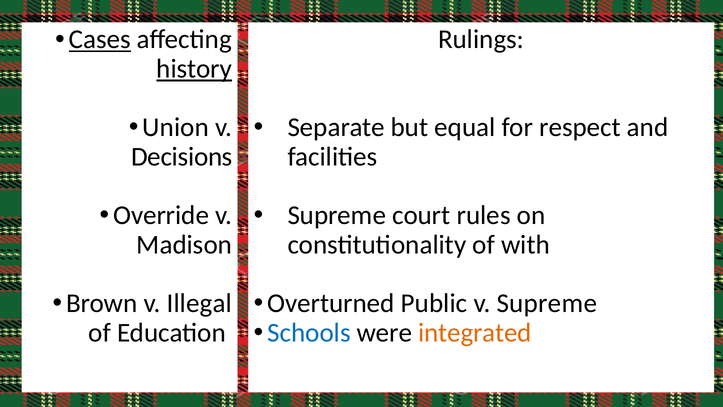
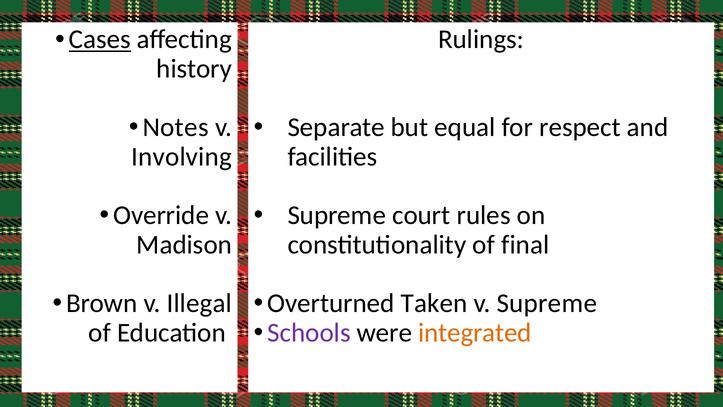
history underline: present -> none (194, 69)
Union: Union -> Notes (176, 127)
Decisions: Decisions -> Involving (182, 157)
with: with -> final (525, 244)
Public: Public -> Taken (434, 303)
Schools colour: blue -> purple (309, 332)
